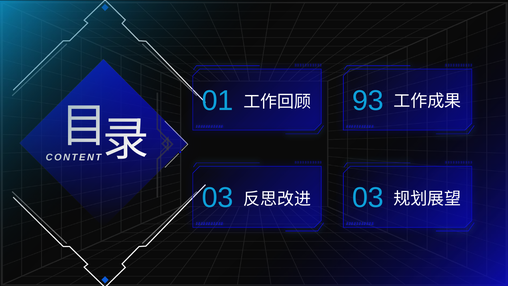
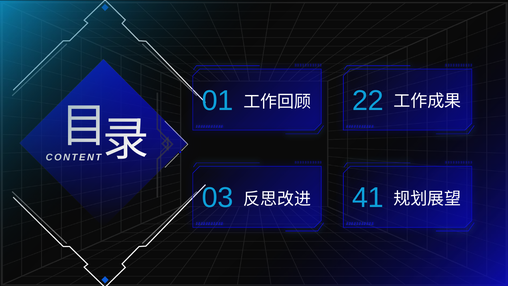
93: 93 -> 22 (368, 101)
03 03: 03 -> 41 (368, 198)
